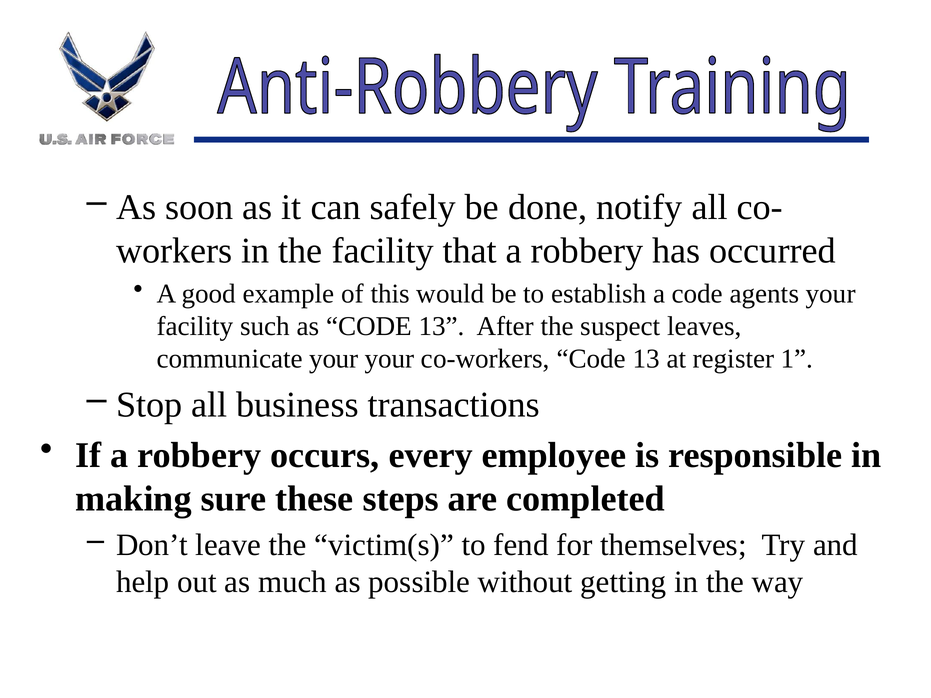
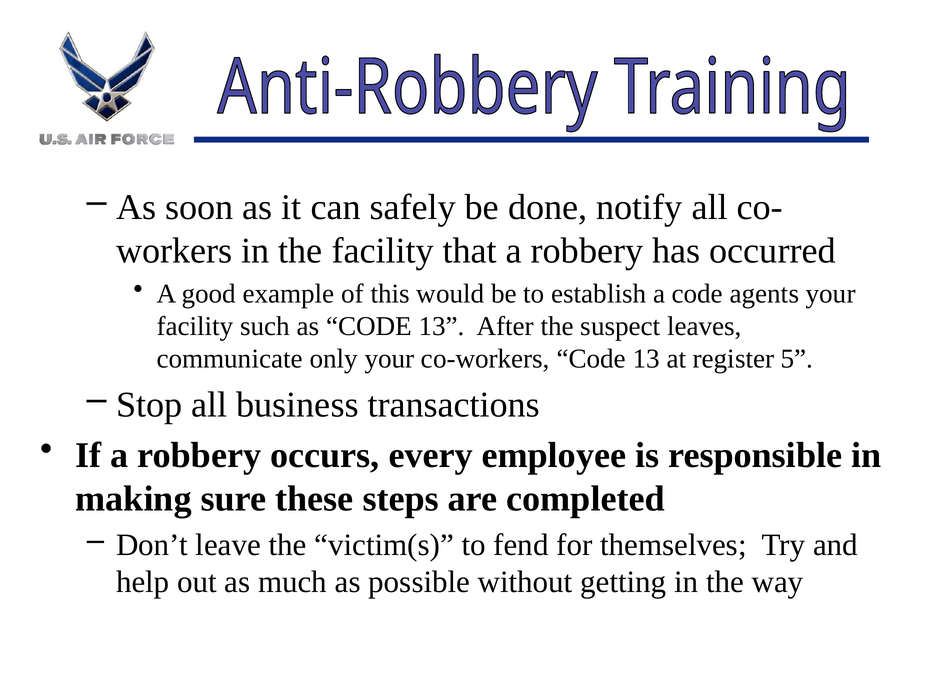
communicate your: your -> only (334, 359)
1: 1 -> 5 (797, 359)
